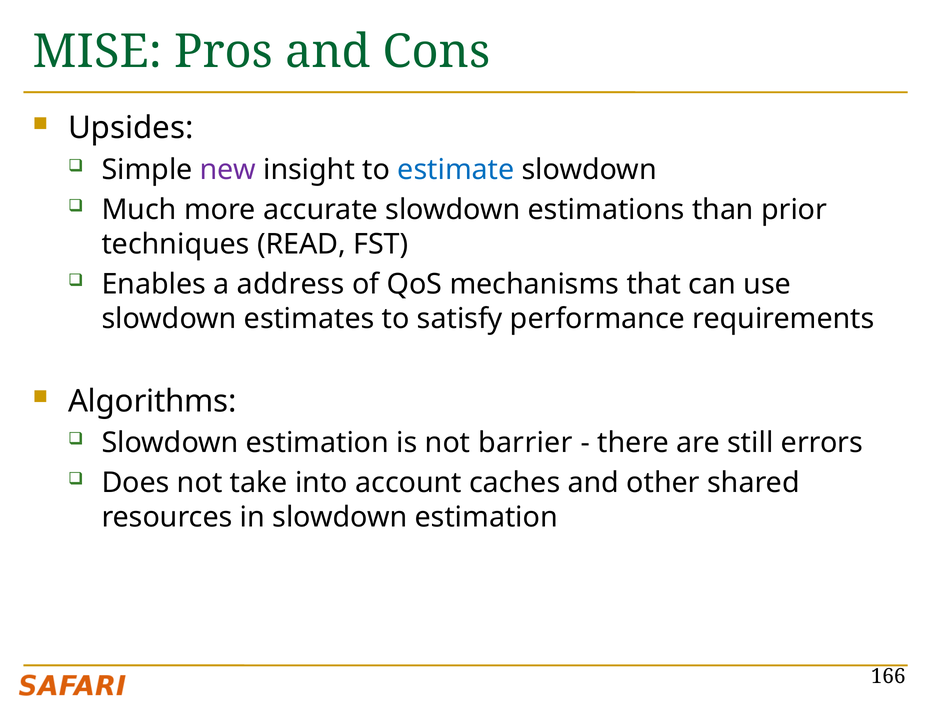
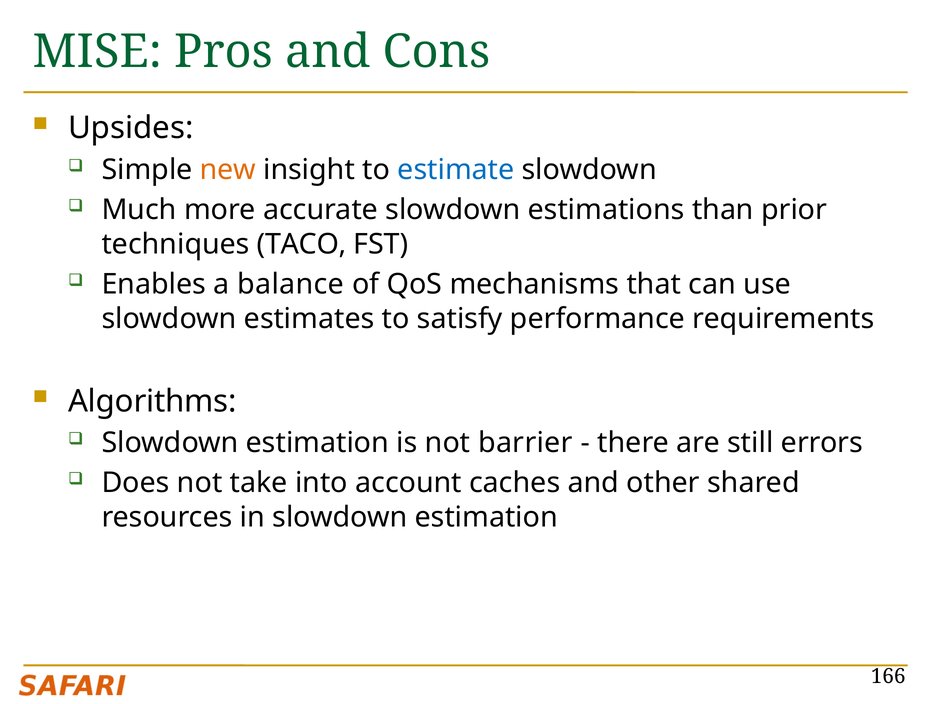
new colour: purple -> orange (228, 170)
READ: READ -> TACO (302, 244)
address: address -> balance (291, 284)
